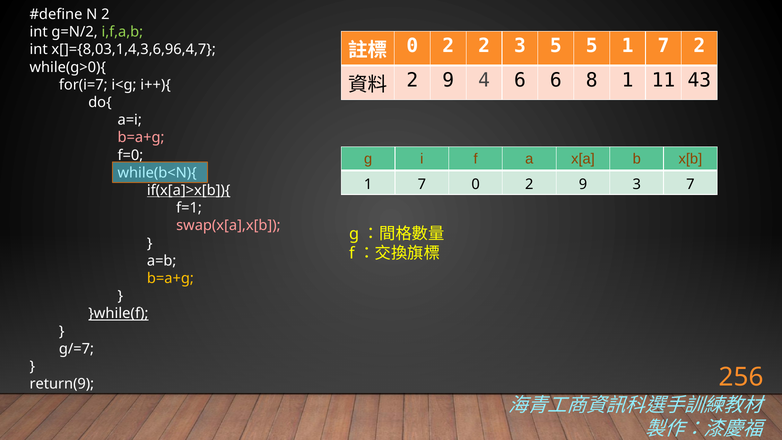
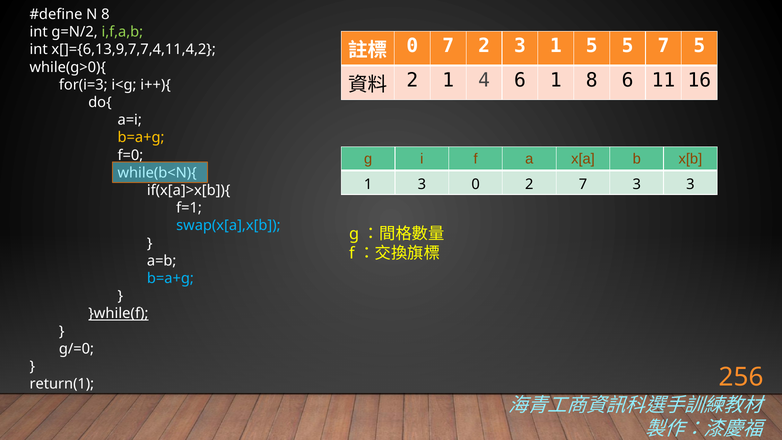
N 2: 2 -> 8 (105, 14)
2: 2 -> 7 (448, 46)
3 5: 5 -> 1 (556, 46)
5 1: 1 -> 5 (628, 46)
7 2: 2 -> 5 (699, 46)
x[]={8,03,1,4,3,6,96,4,7: x[]={8,03,1,4,3,6,96,4,7 -> x[]={6,13,9,7,7,4,11,4,2 (134, 50)
9: 9 -> 1 (448, 80)
6 6: 6 -> 1 (556, 80)
8 1: 1 -> 6 (628, 80)
43: 43 -> 16 (699, 80)
for(i=7: for(i=7 -> for(i=3 (83, 85)
b=a+g colour: pink -> yellow (141, 138)
7: 7 -> 3 (422, 184)
0 2 9: 9 -> 7 (583, 184)
3 7: 7 -> 3 (690, 184)
if(x[a]>x[b]){ underline: present -> none (189, 190)
swap(x[a],x[b colour: pink -> light blue (228, 226)
b=a+g colour: yellow -> light blue (170, 278)
g/=7: g/=7 -> g/=0 (76, 349)
return(9: return(9 -> return(1 (62, 384)
